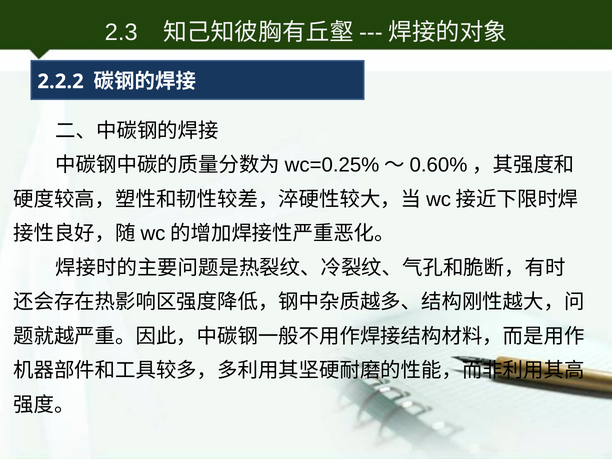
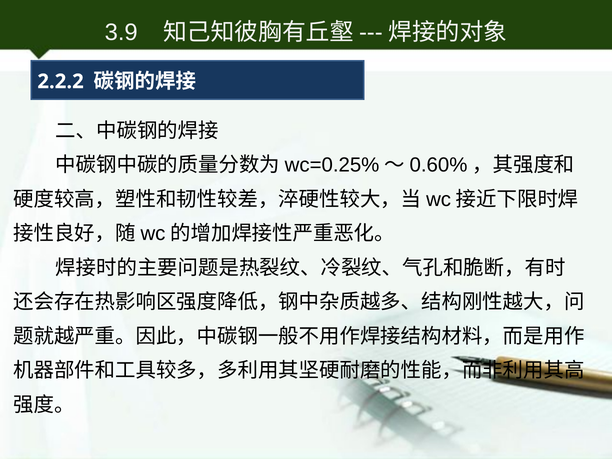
2.3: 2.3 -> 3.9 (121, 33)
